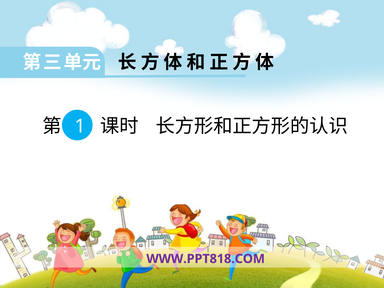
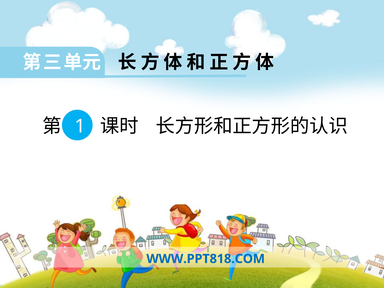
WWW.PPT818.COM colour: purple -> blue (206, 259)
